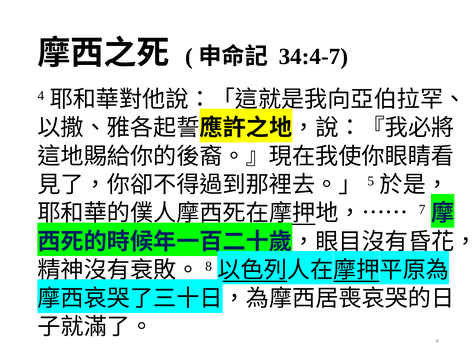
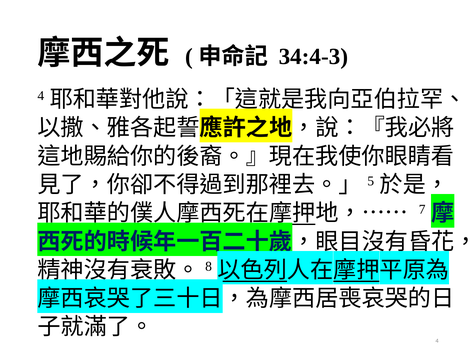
34:4-7: 34:4-7 -> 34:4-3 (313, 57)
